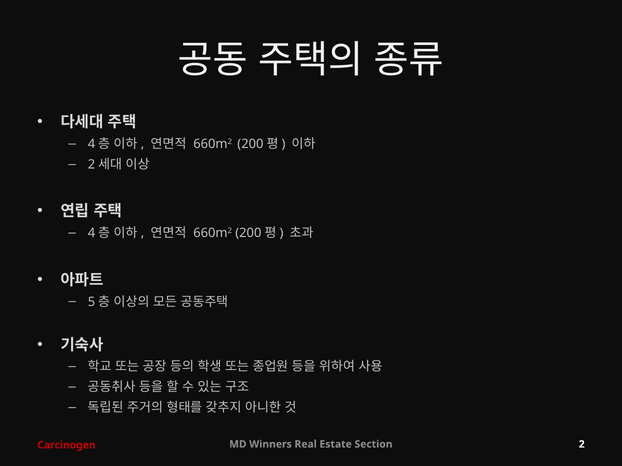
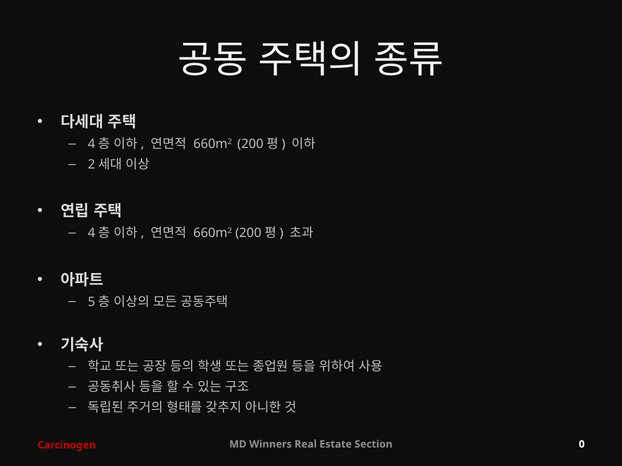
2: 2 -> 0 (582, 445)
